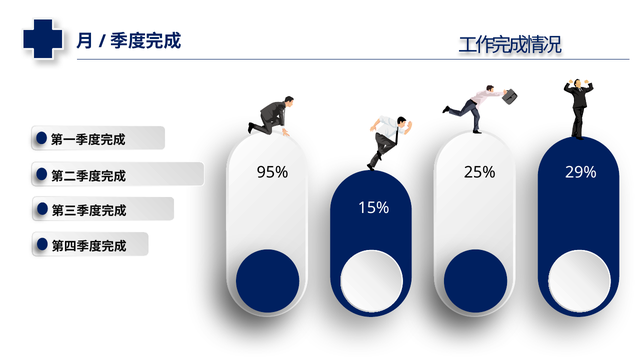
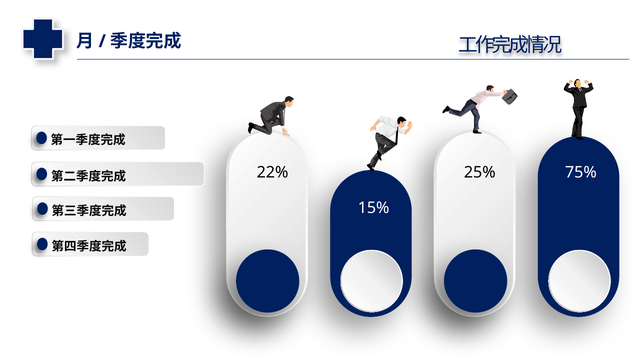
95%: 95% -> 22% (273, 173)
29%: 29% -> 75% (581, 173)
